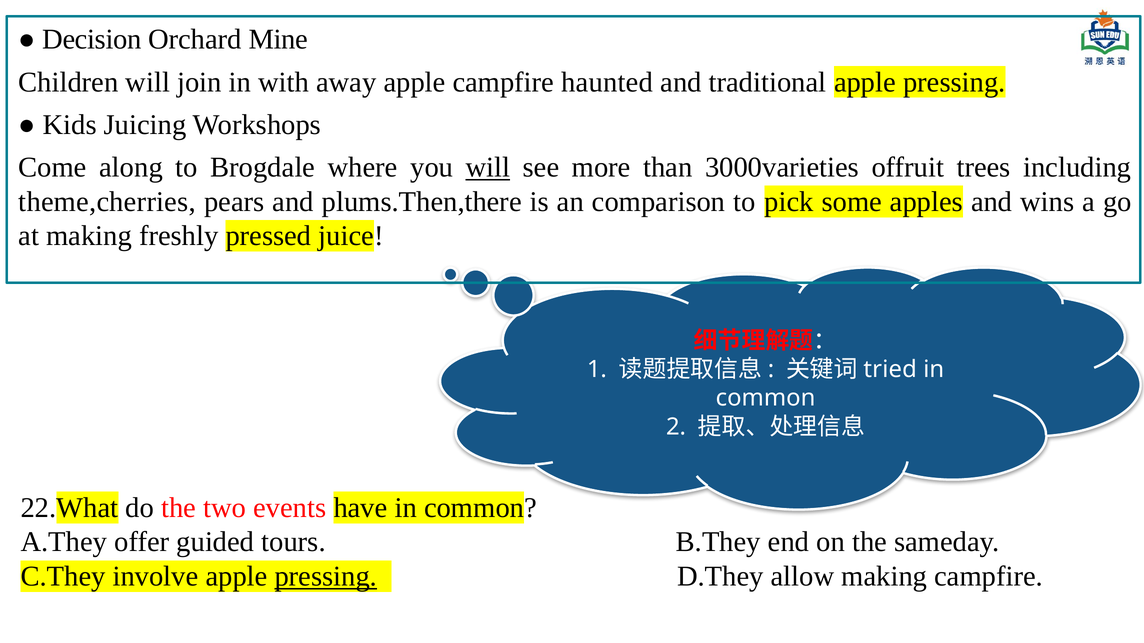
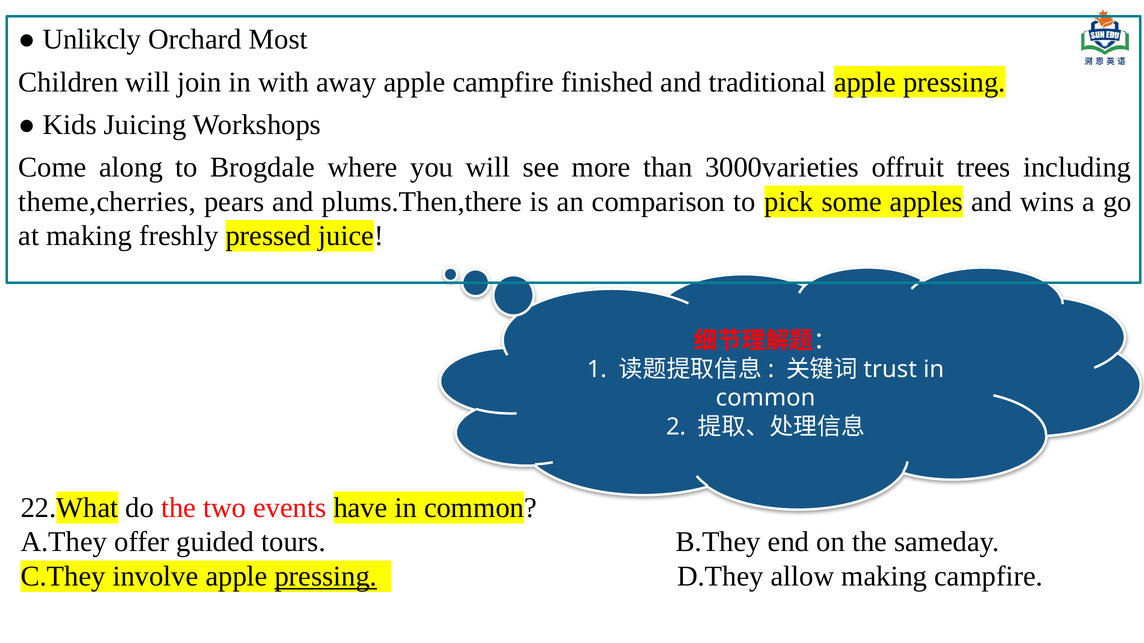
Decision: Decision -> Unlikcly (92, 40)
Mine: Mine -> Most (278, 40)
haunted: haunted -> finished (607, 82)
will underline: present -> none (488, 167)
tried: tried -> trust (890, 370)
